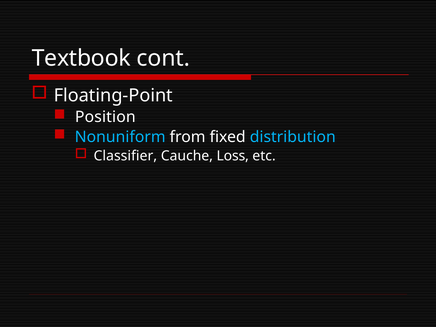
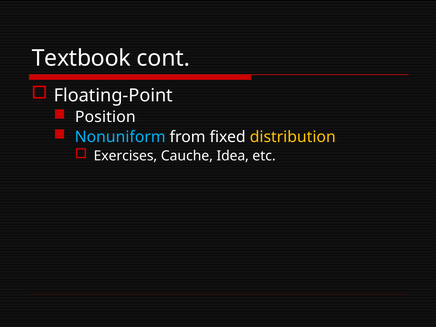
distribution colour: light blue -> yellow (293, 137)
Classifier: Classifier -> Exercises (125, 156)
Loss: Loss -> Idea (233, 156)
